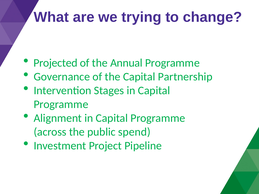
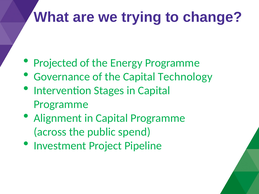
Annual: Annual -> Energy (126, 63)
Partnership: Partnership -> Technology (185, 77)
